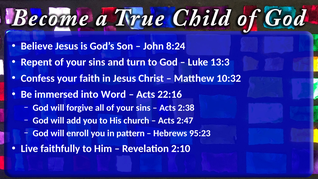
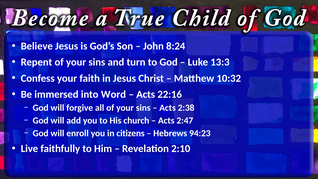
pattern: pattern -> citizens (131, 133)
95:23: 95:23 -> 94:23 (200, 133)
